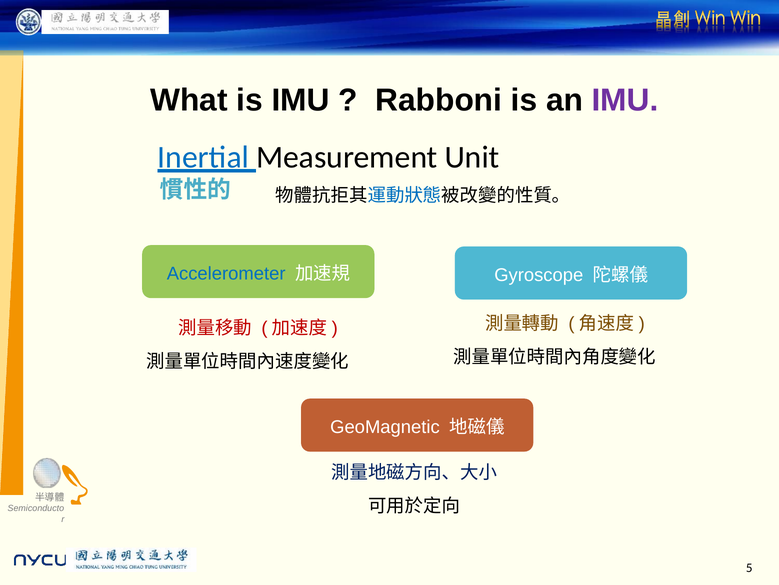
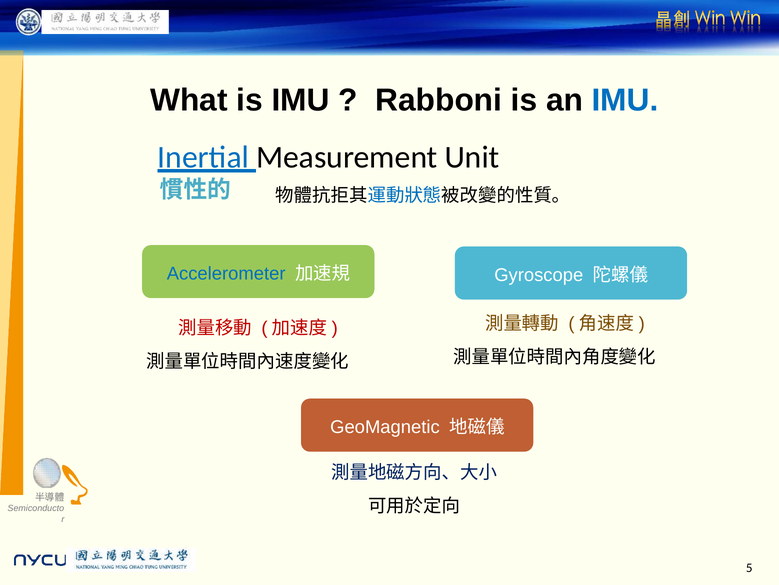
IMU colour: purple -> blue (625, 100)
